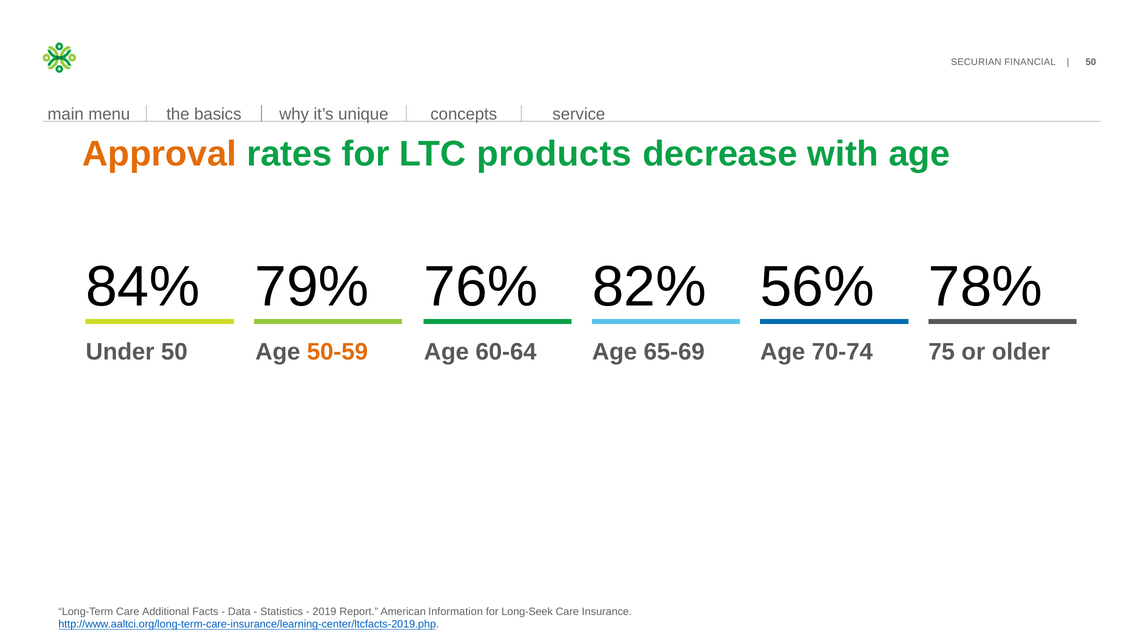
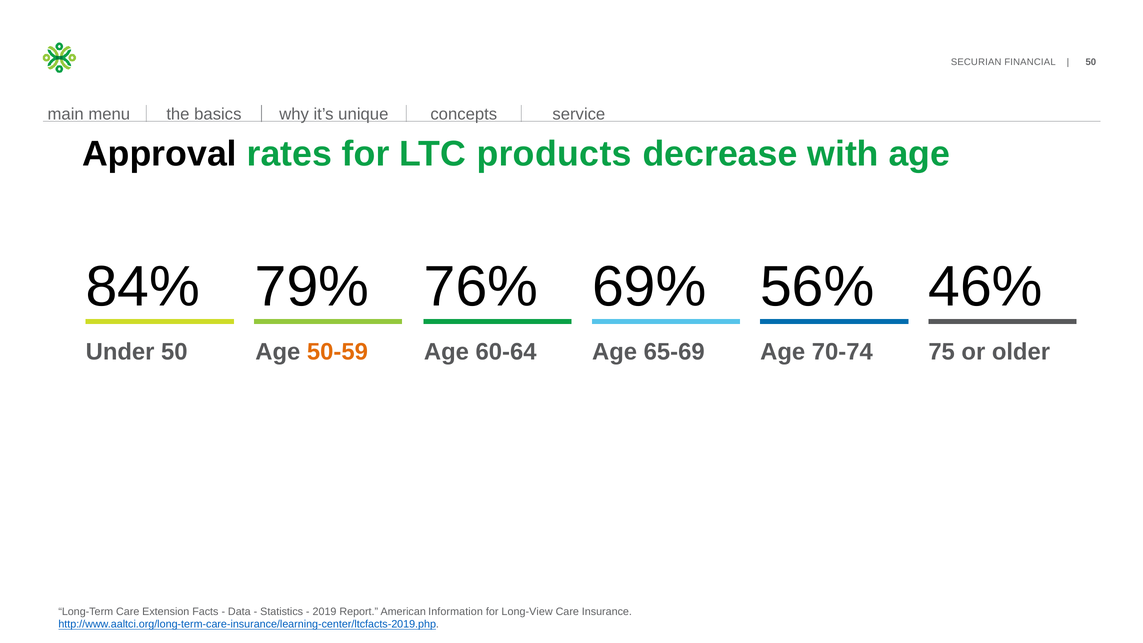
Approval colour: orange -> black (159, 154)
82%: 82% -> 69% (649, 287)
78%: 78% -> 46% (986, 287)
Additional: Additional -> Extension (166, 611)
Long-Seek: Long-Seek -> Long-View (527, 611)
